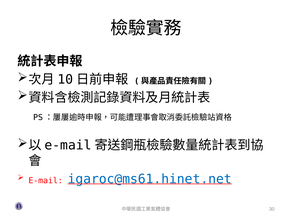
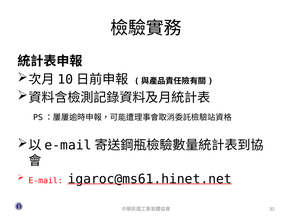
igaroc@ms61.hinet.net colour: blue -> black (150, 179)
